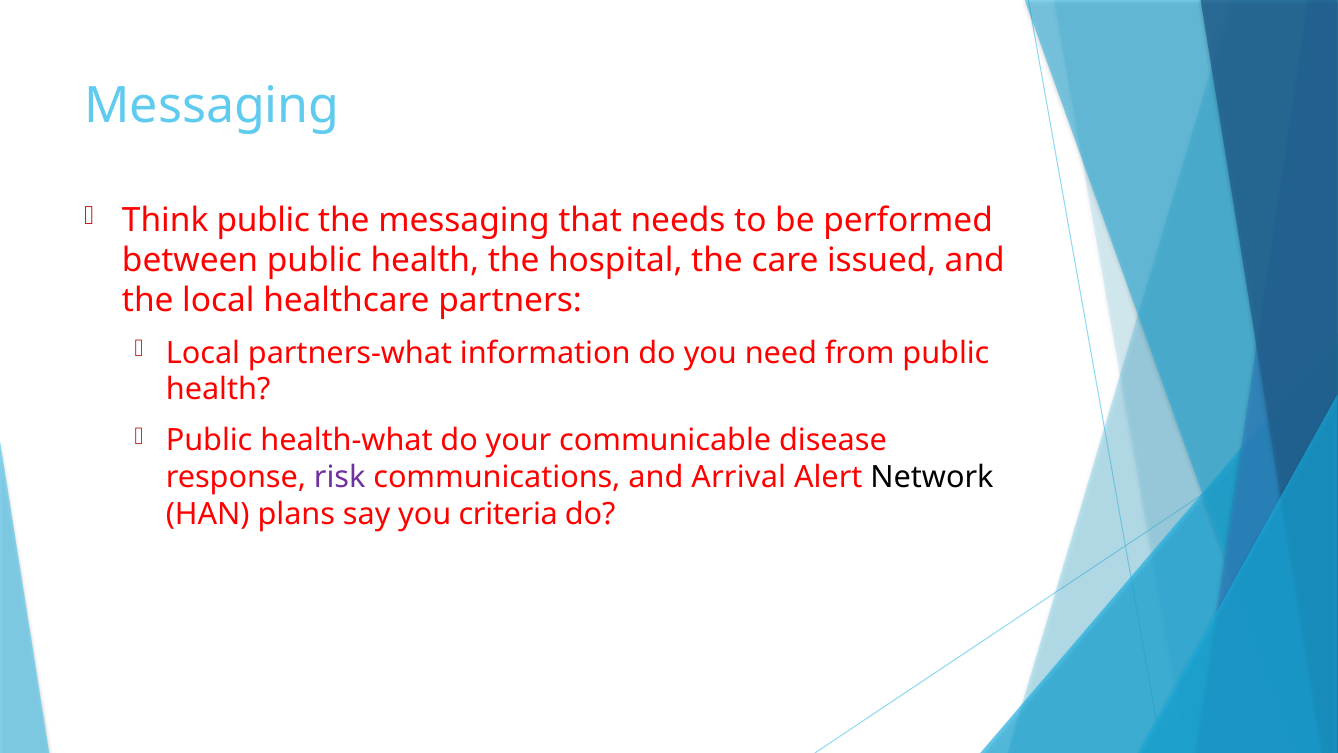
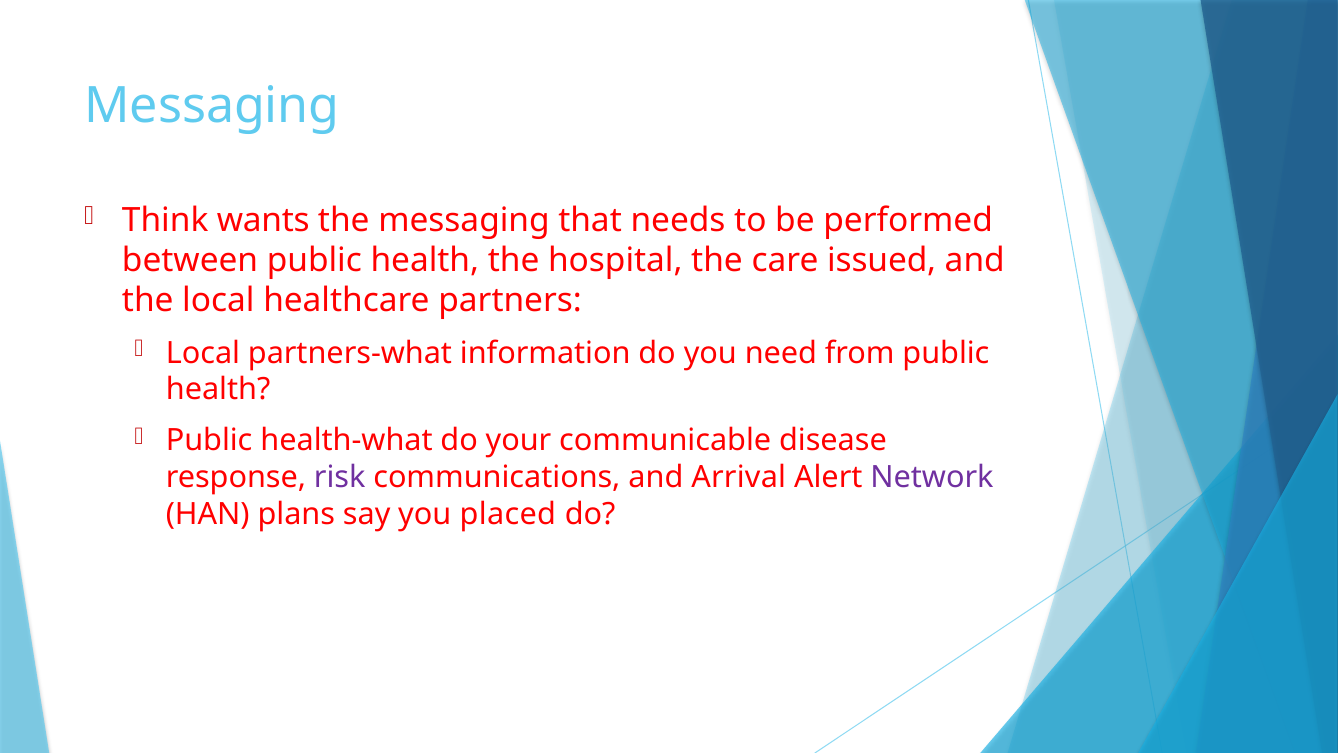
Think public: public -> wants (263, 220)
Network colour: black -> purple (932, 477)
criteria: criteria -> placed (508, 514)
